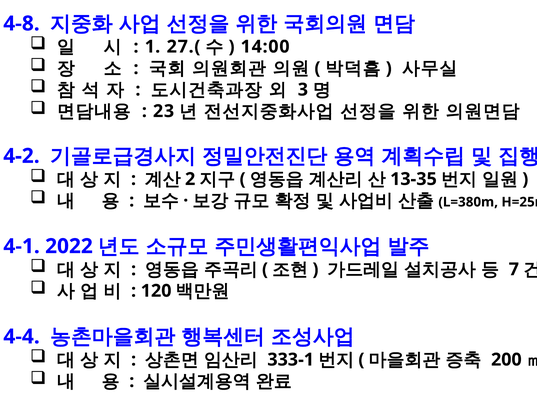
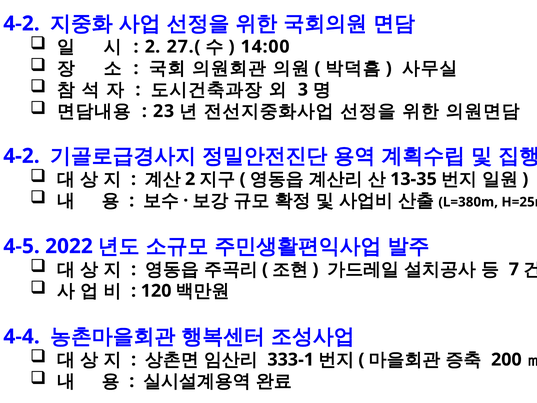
4-8: 4-8 -> 4-2 (21, 24)
1: 1 -> 2 (152, 47)
4-1: 4-1 -> 4-5 (22, 246)
